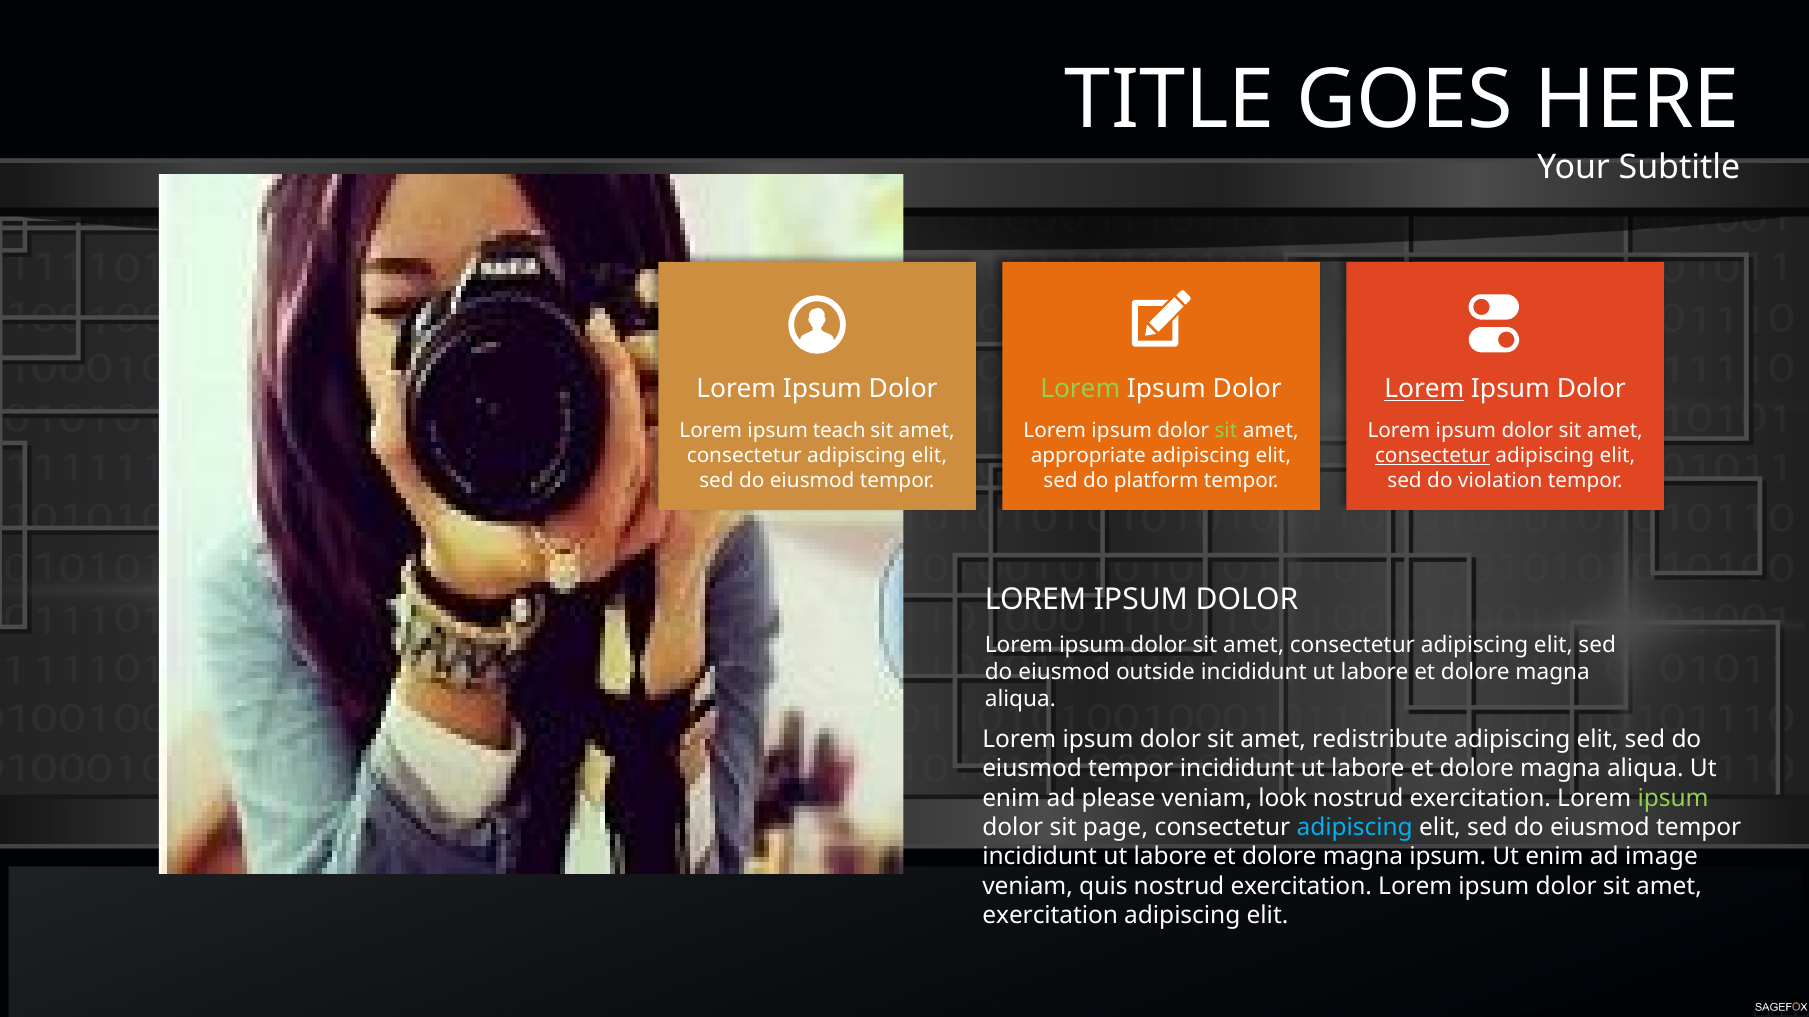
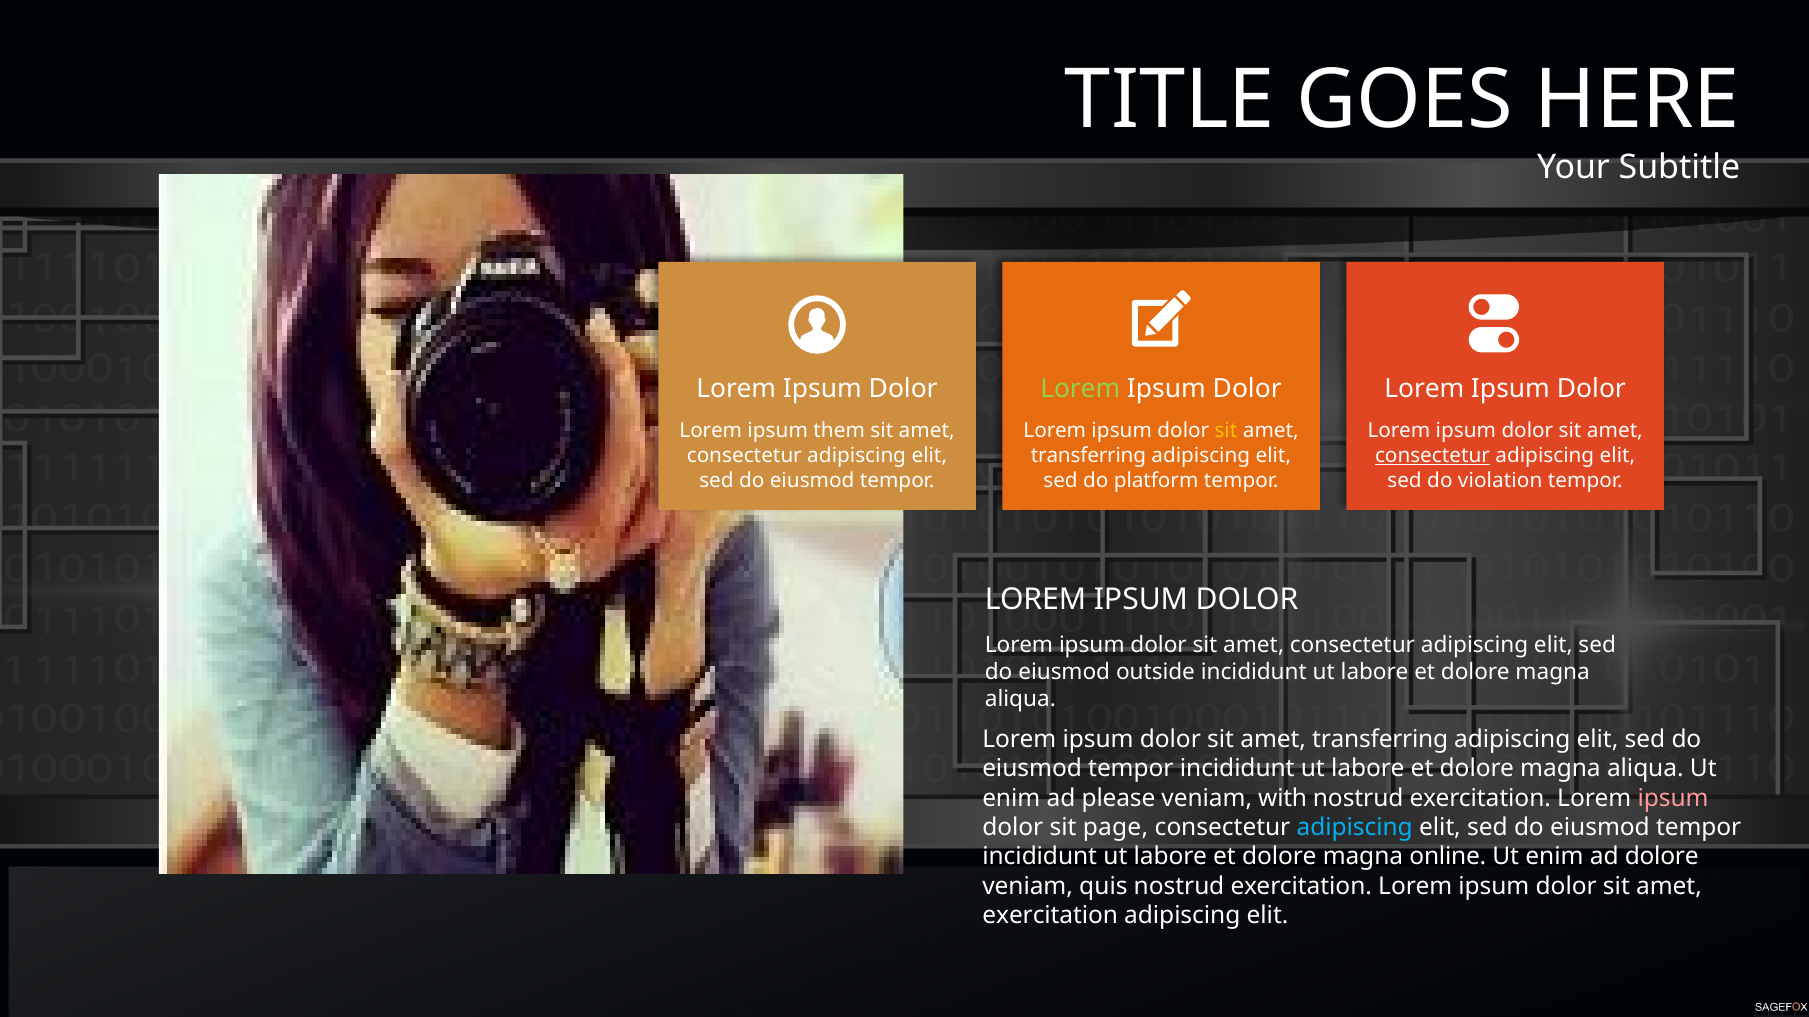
Lorem underline: present -> none (1424, 389)
teach: teach -> them (839, 431)
sit colour: light green -> yellow (1226, 431)
appropriate: appropriate -> transferring (1088, 456)
redistribute: redistribute -> transferring (1380, 740)
look: look -> with (1283, 798)
ipsum colour: light green -> pink (1673, 798)
magna ipsum: ipsum -> online (1448, 857)
ad image: image -> dolore (1662, 857)
